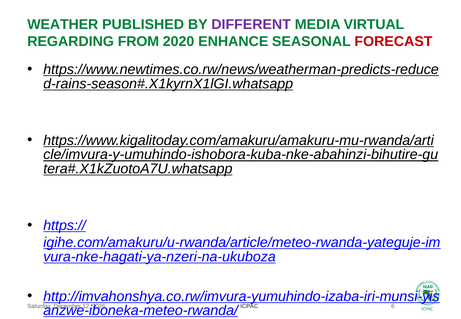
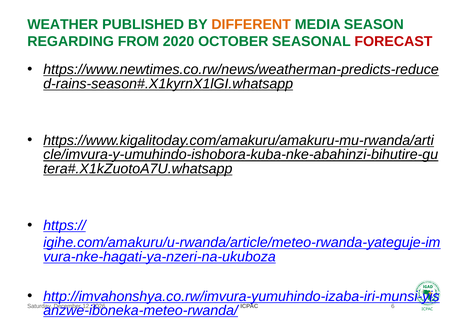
DIFFERENT colour: purple -> orange (251, 24)
VIRTUAL: VIRTUAL -> SEASON (374, 24)
ENHANCE: ENHANCE -> OCTOBER (233, 41)
